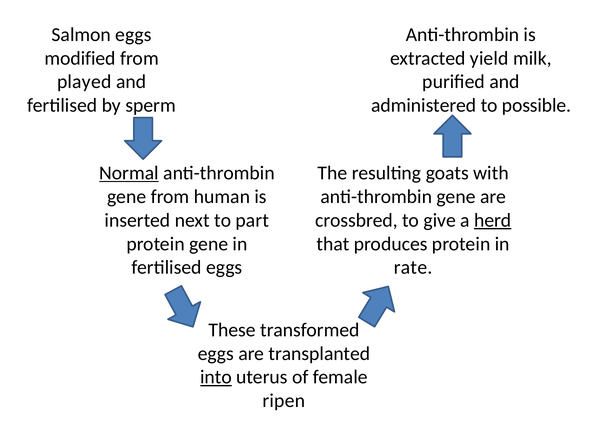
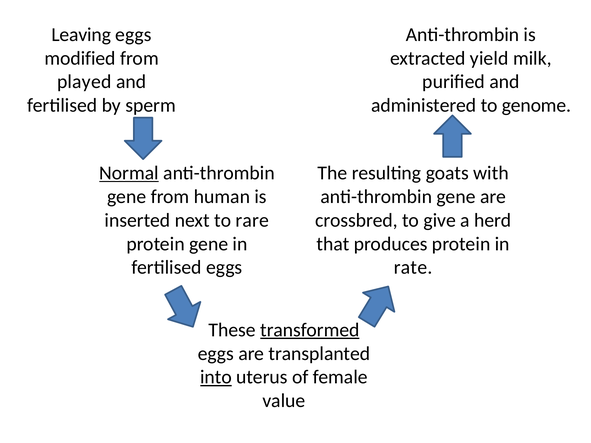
Salmon: Salmon -> Leaving (81, 35)
possible: possible -> genome (536, 105)
part: part -> rare (252, 220)
herd underline: present -> none (493, 220)
transformed underline: none -> present (310, 330)
ripen: ripen -> value (284, 401)
